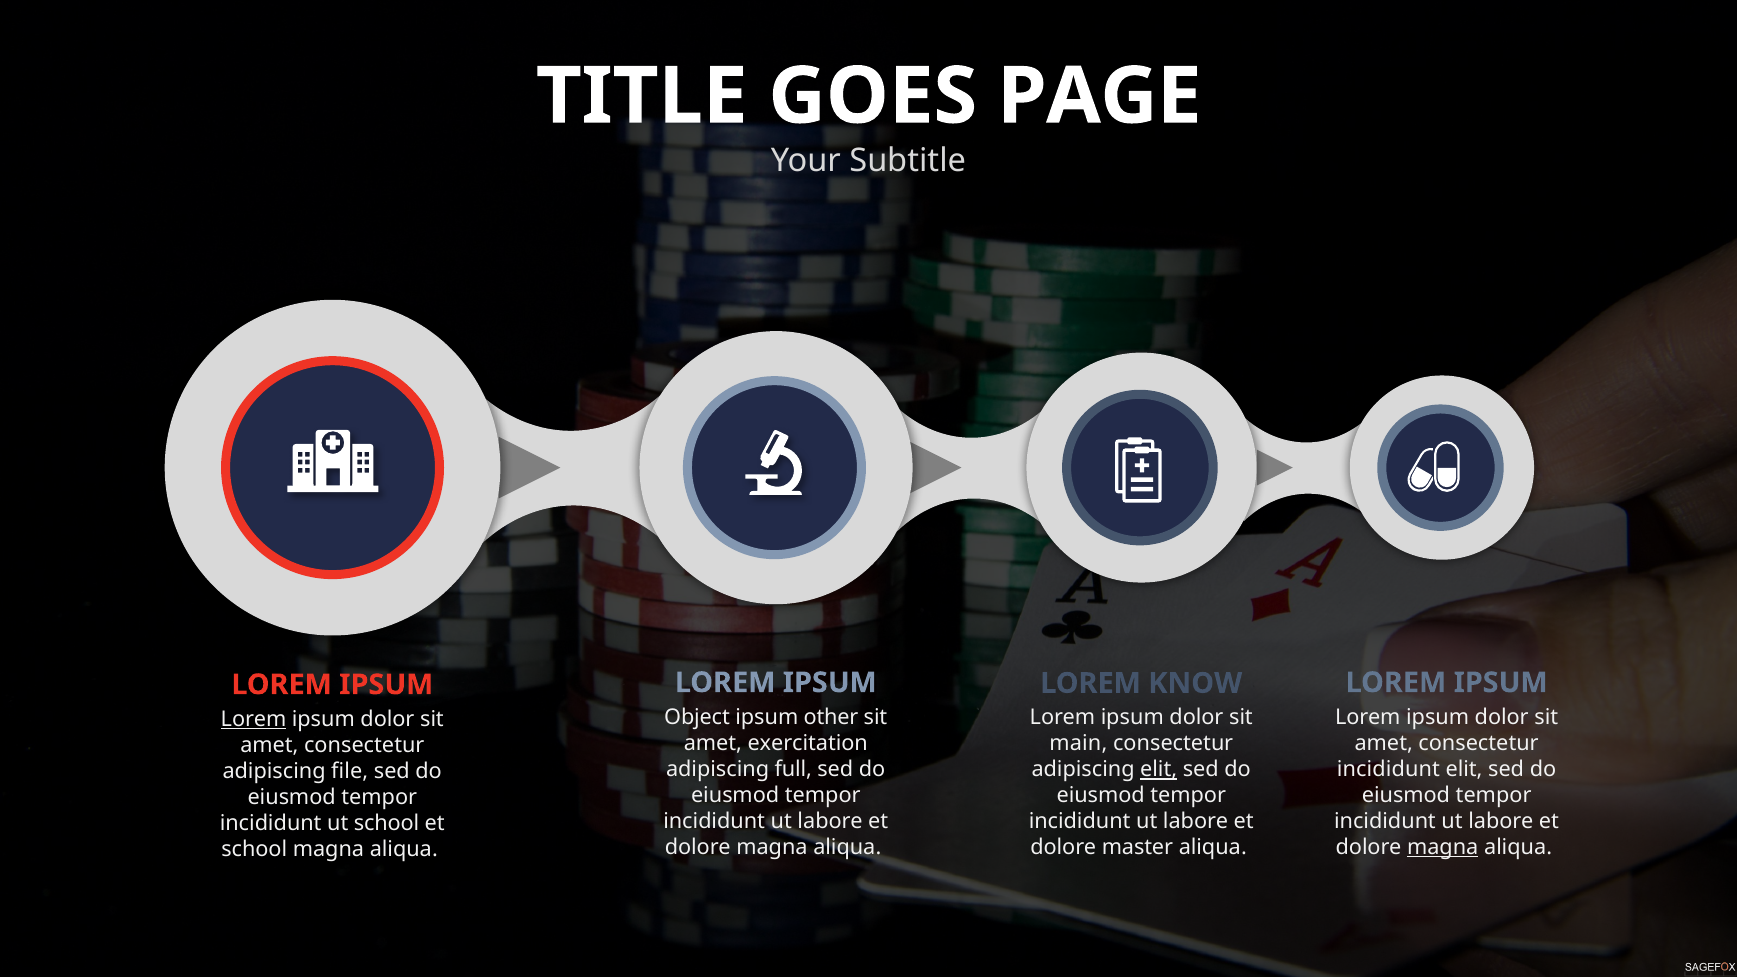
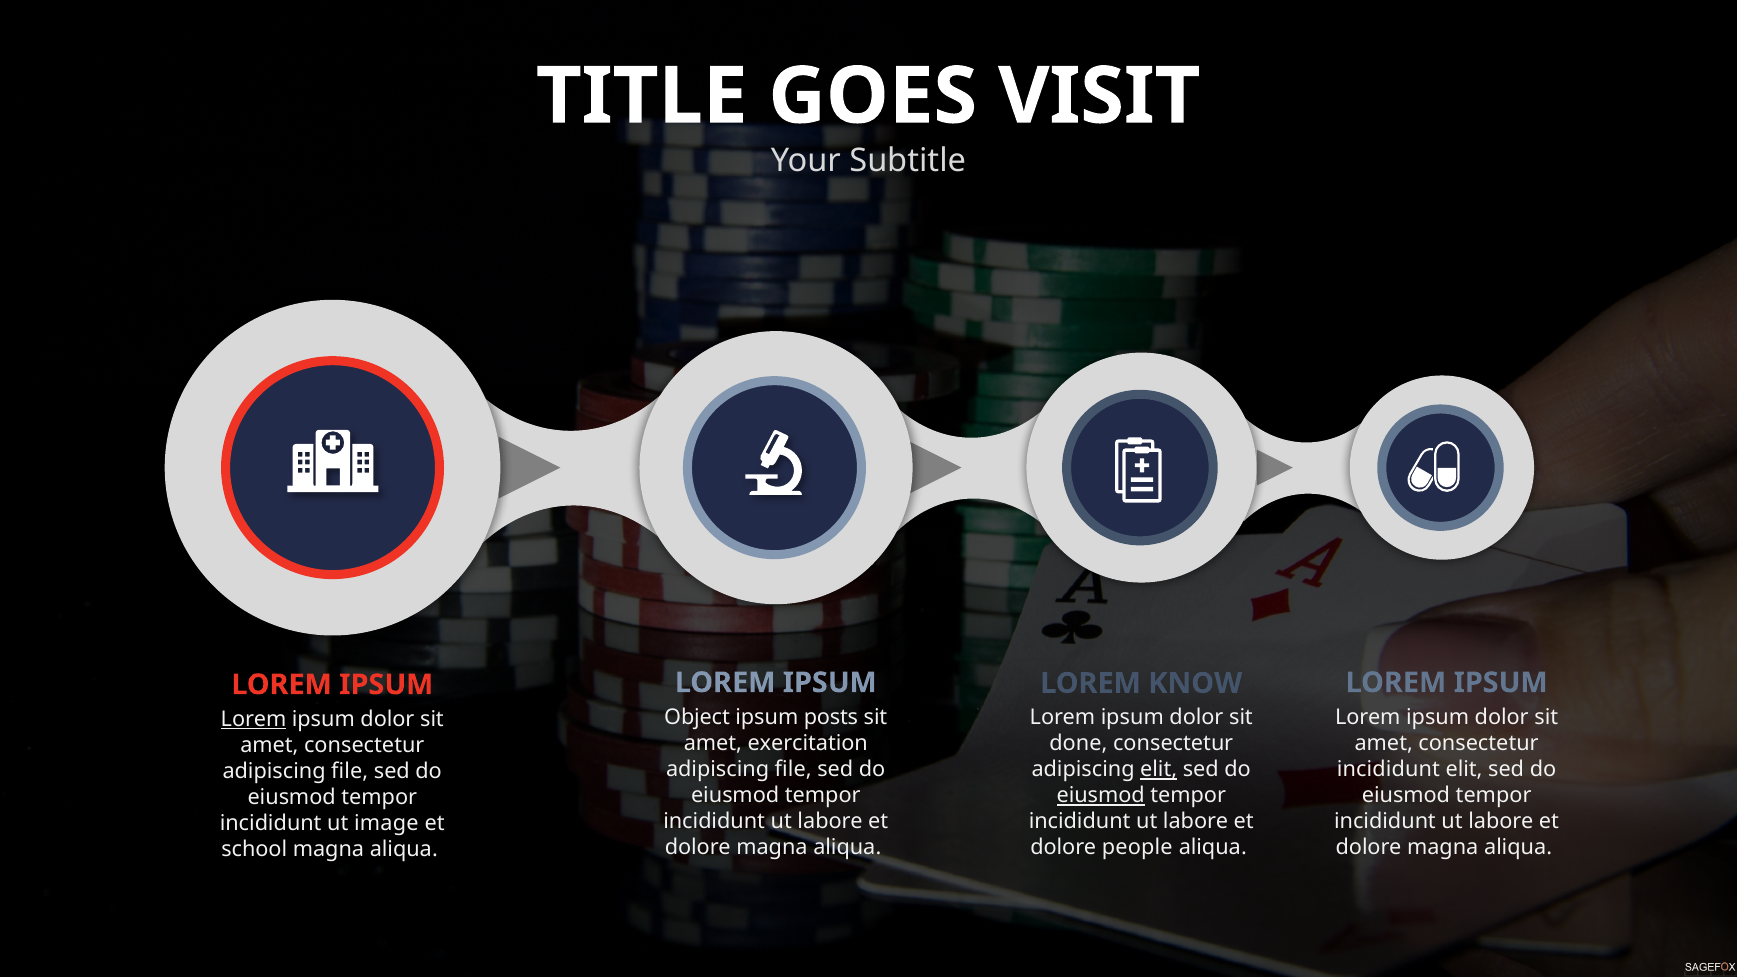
PAGE: PAGE -> VISIT (1099, 96)
other: other -> posts (831, 717)
main: main -> done (1078, 744)
full: full -> file (793, 769)
eiusmod underline: none -> present (1101, 796)
ut school: school -> image (386, 823)
magna underline: present -> none (1443, 847)
master: master -> people (1137, 848)
